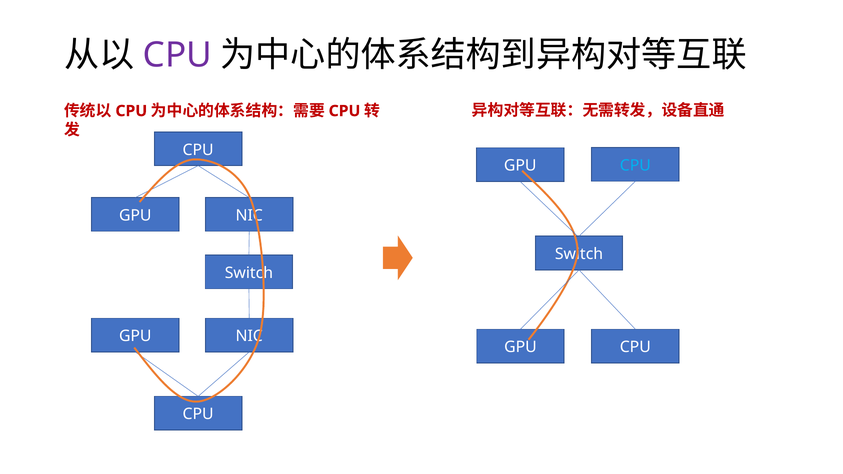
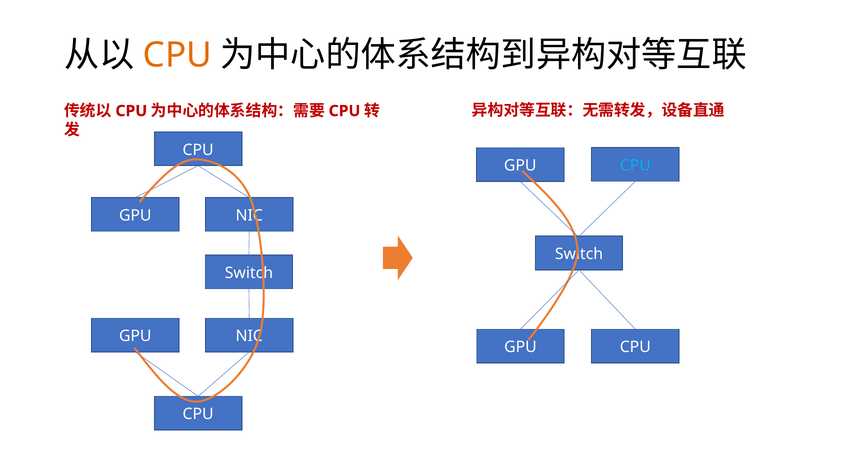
CPU colour: purple -> orange (177, 55)
